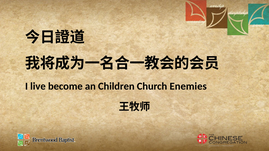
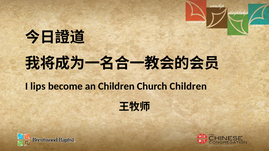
live: live -> lips (38, 86)
Church Enemies: Enemies -> Children (188, 86)
